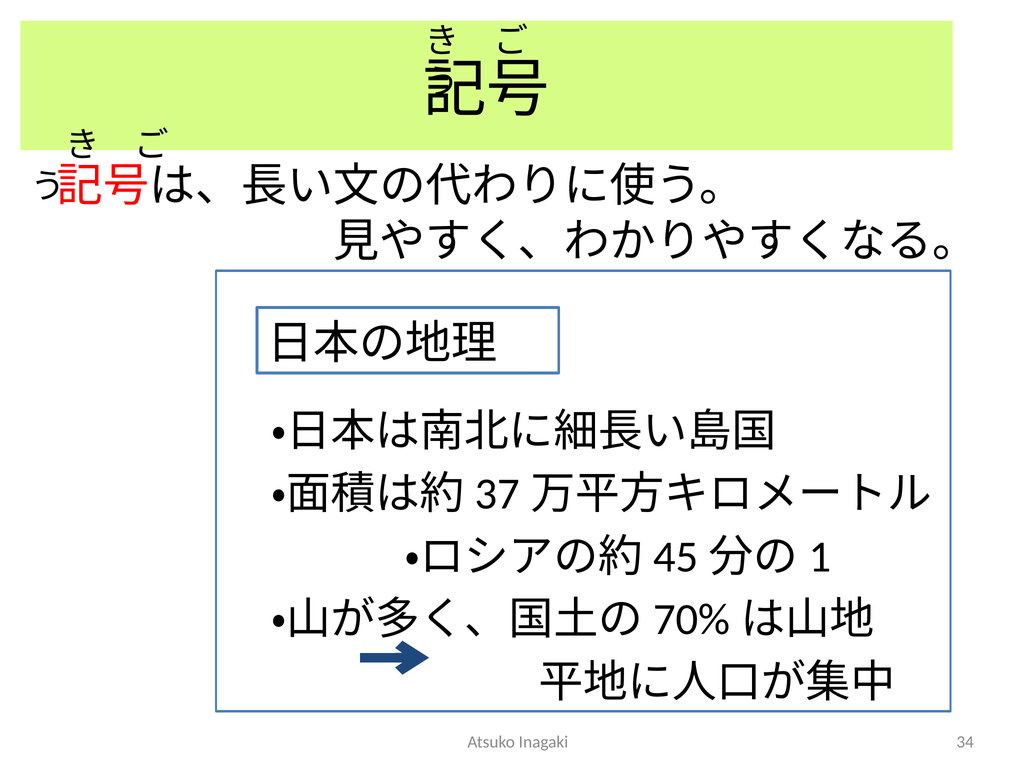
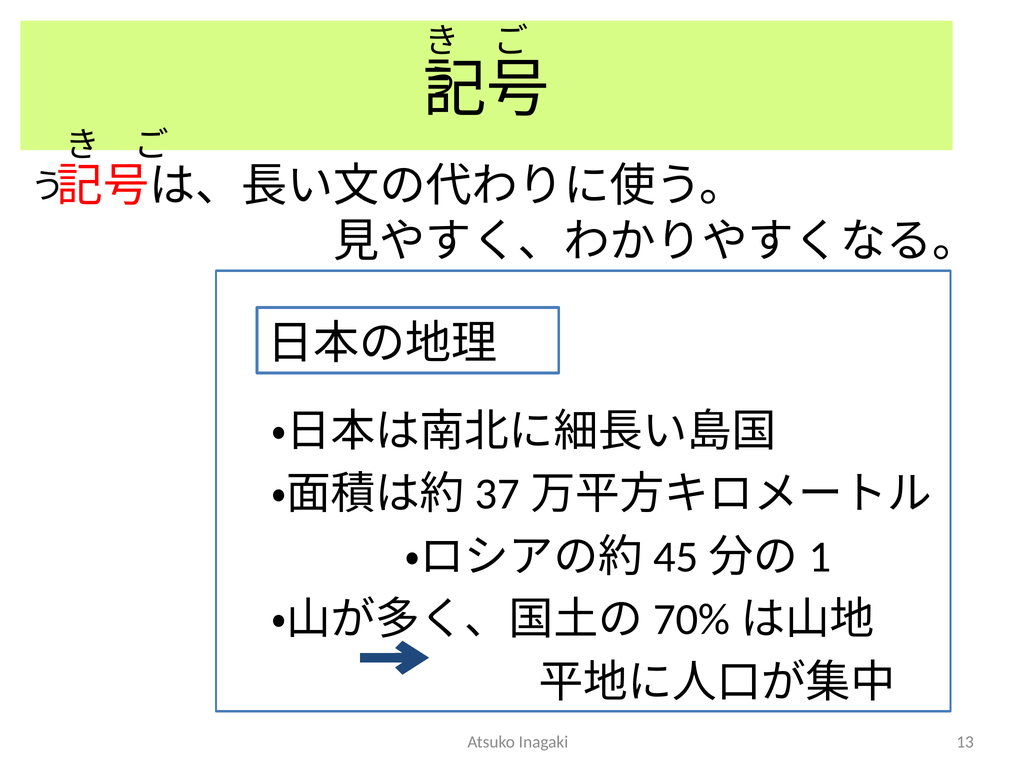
34: 34 -> 13 (965, 742)
